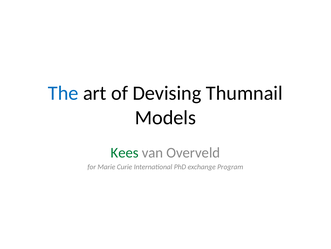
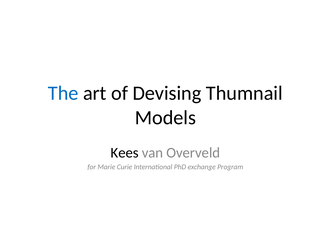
Kees colour: green -> black (125, 152)
